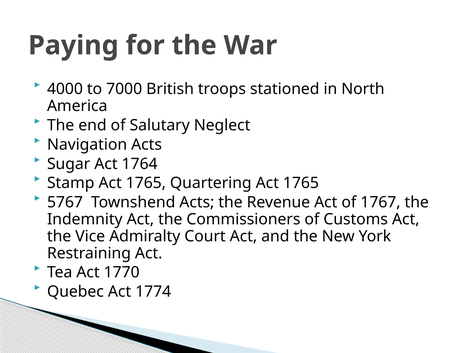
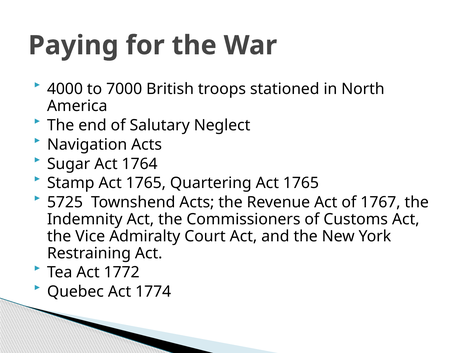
5767: 5767 -> 5725 (65, 203)
1770: 1770 -> 1772 (122, 273)
